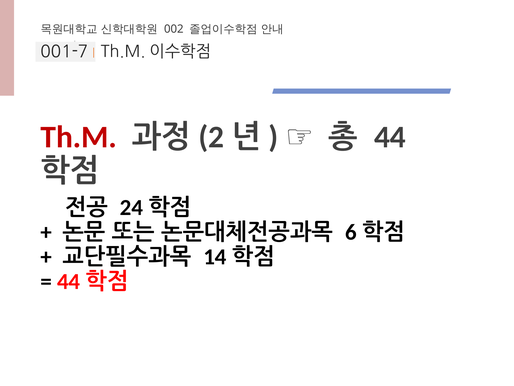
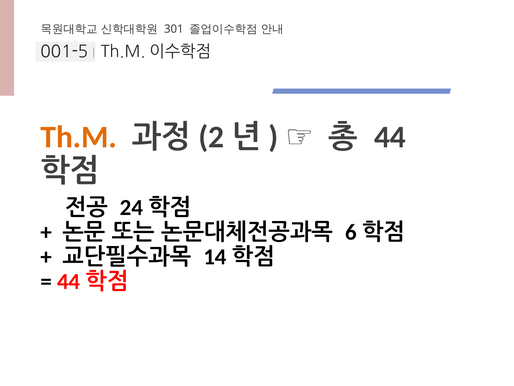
002: 002 -> 301 (174, 29)
001-7: 001-7 -> 001-5 (64, 52)
Th.M colour: red -> orange (79, 137)
